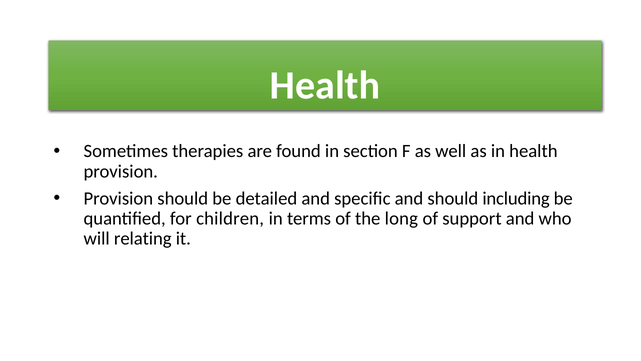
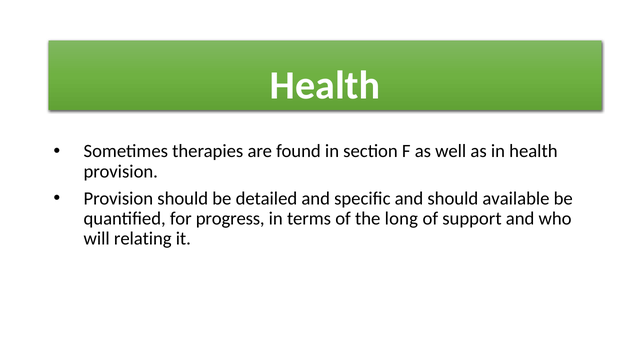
including: including -> available (516, 198)
children: children -> progress (230, 218)
